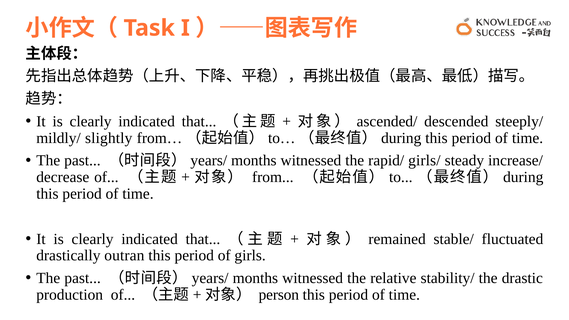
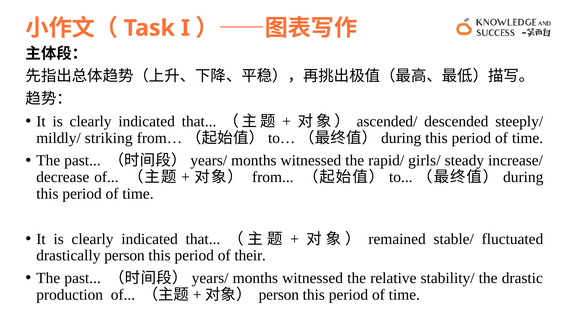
slightly: slightly -> striking (109, 138)
drastically outran: outran -> person (125, 256)
girls: girls -> their (250, 256)
